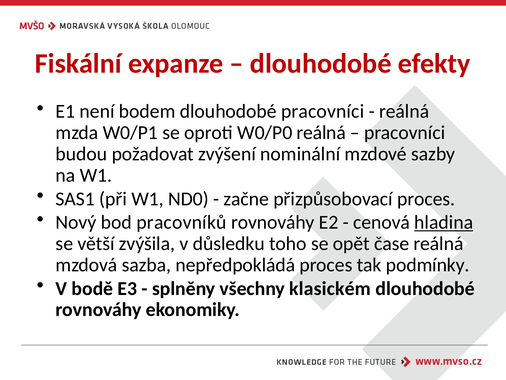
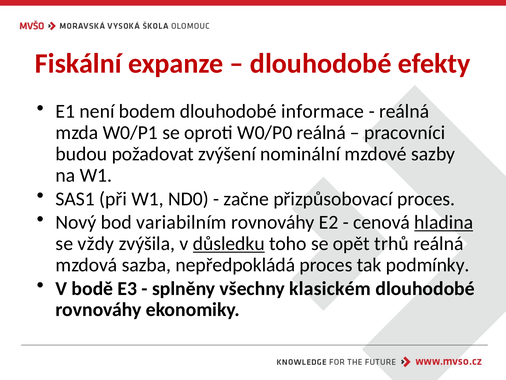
dlouhodobé pracovníci: pracovníci -> informace (323, 111)
pracovníků: pracovníků -> variabilním (181, 222)
větší: větší -> vždy (96, 243)
důsledku underline: none -> present (229, 243)
čase: čase -> trhů (392, 243)
